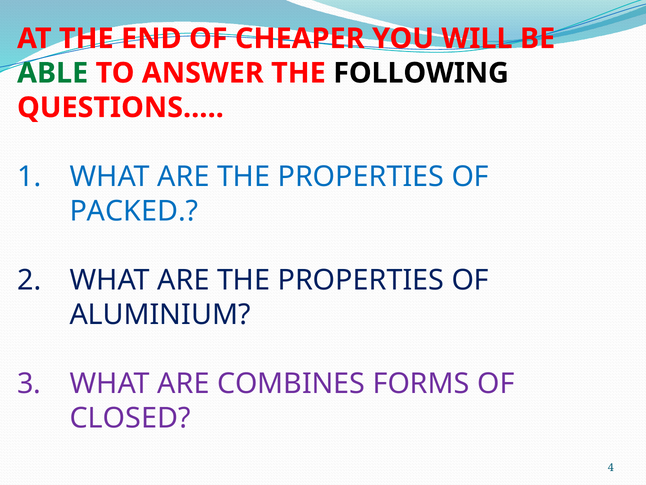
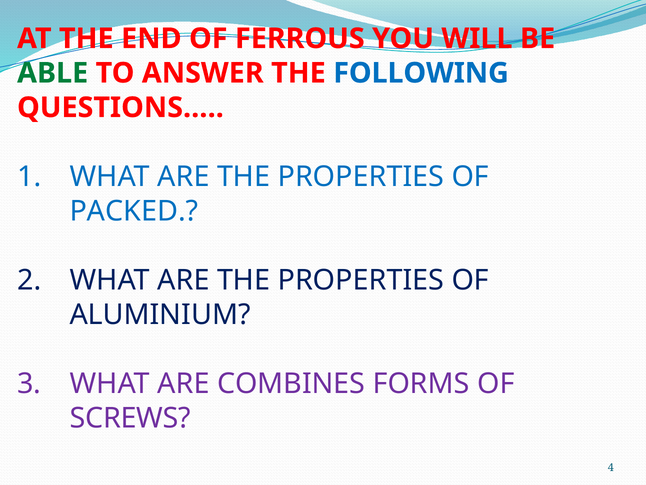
CHEAPER: CHEAPER -> FERROUS (300, 39)
FOLLOWING colour: black -> blue (421, 73)
CLOSED: CLOSED -> SCREWS (130, 418)
